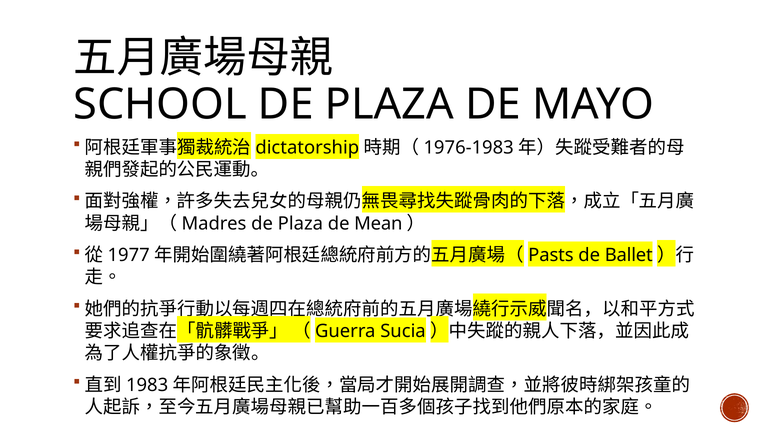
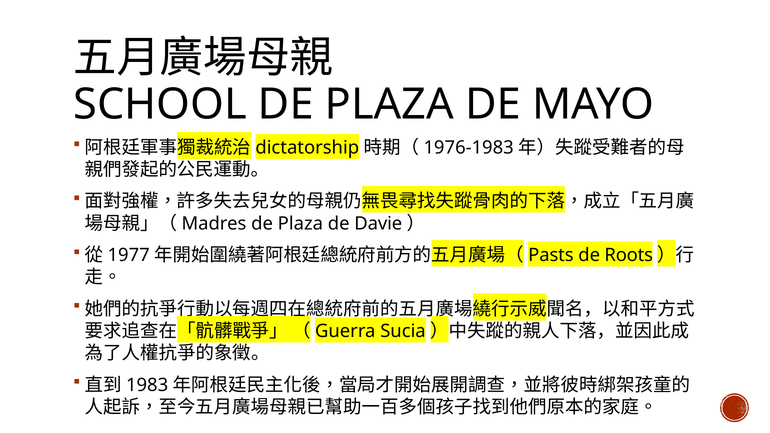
Mean: Mean -> Davie (378, 223)
Ballet: Ballet -> Roots (629, 255)
